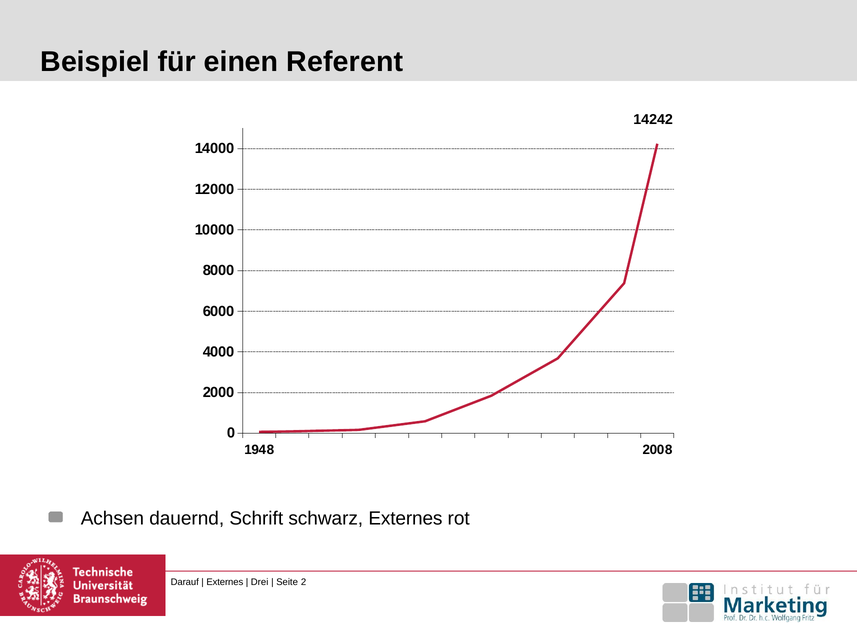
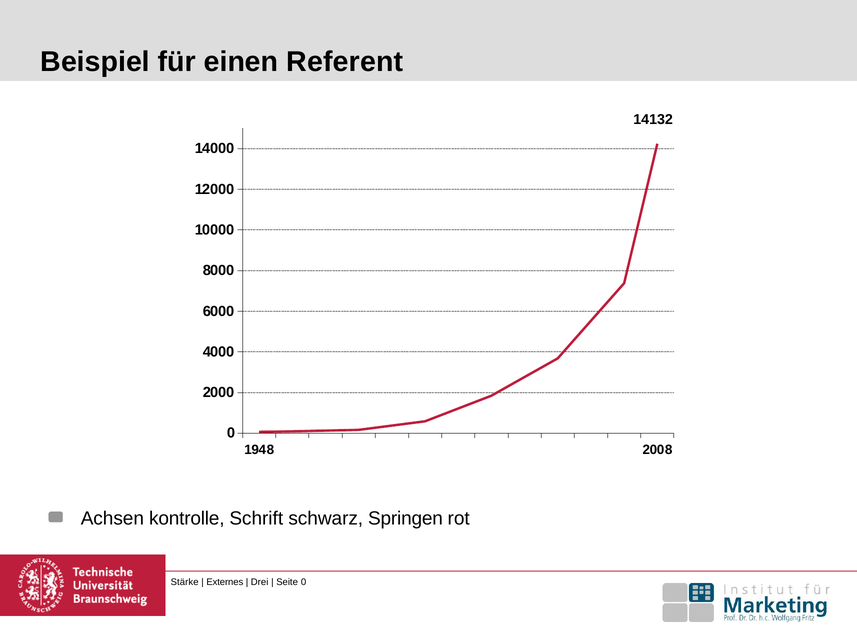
14242: 14242 -> 14132 (653, 120)
dauernd: dauernd -> kontrolle (187, 518)
schwarz Externes: Externes -> Springen (405, 518)
Darauf: Darauf -> Stärke (185, 582)
Seite 2: 2 -> 0 (304, 582)
